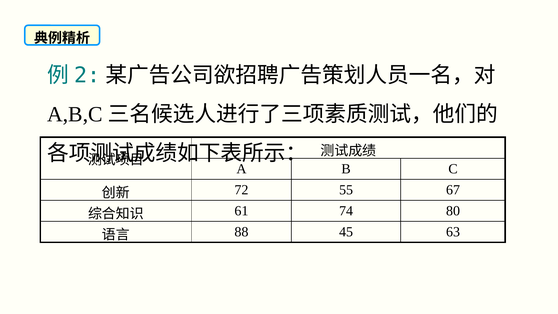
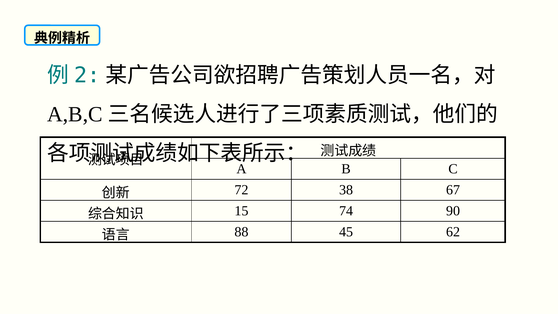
55: 55 -> 38 (346, 190)
61: 61 -> 15 (241, 211)
80: 80 -> 90 (453, 211)
63: 63 -> 62 (453, 232)
